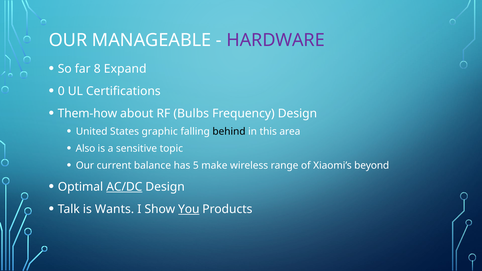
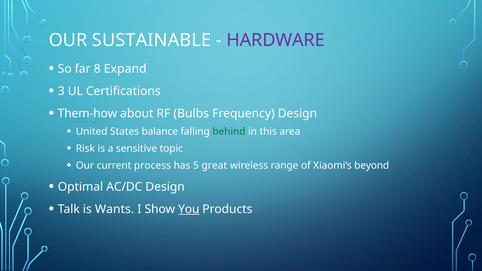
MANAGEABLE: MANAGEABLE -> SUSTAINABLE (152, 40)
0: 0 -> 3 (61, 91)
graphic: graphic -> balance (160, 132)
behind colour: black -> green (229, 132)
Also: Also -> Risk (85, 149)
balance: balance -> process (152, 166)
make: make -> great (214, 166)
AC/DC underline: present -> none (124, 187)
